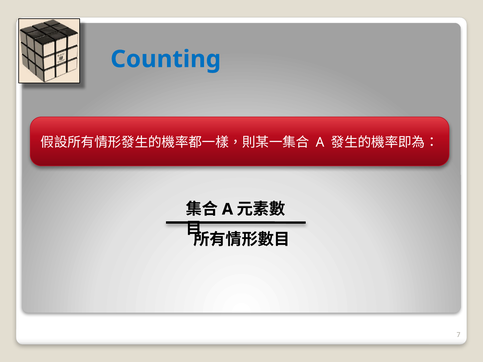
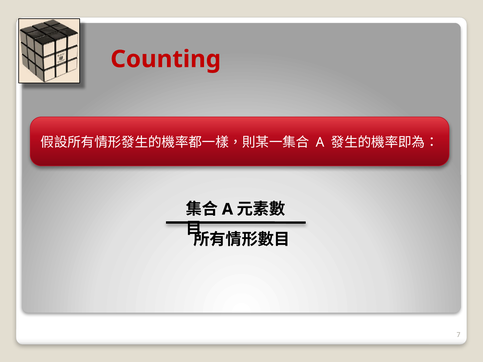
Counting colour: blue -> red (166, 59)
